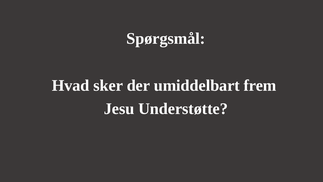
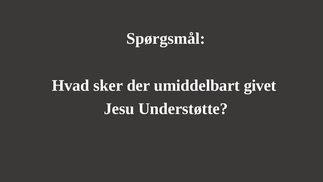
frem: frem -> givet (260, 85)
